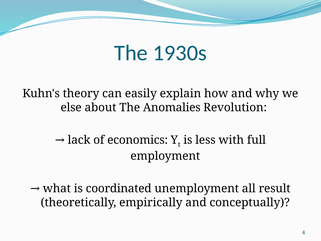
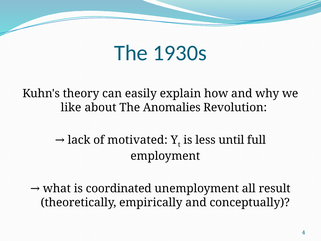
else: else -> like (71, 108)
economics: economics -> motivated (137, 140)
with: with -> until (231, 140)
